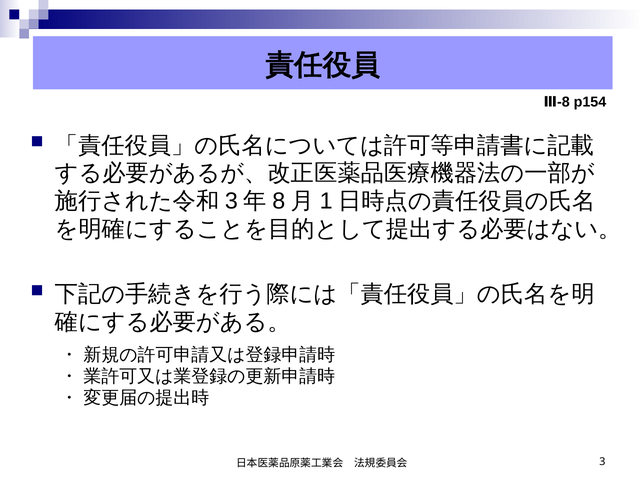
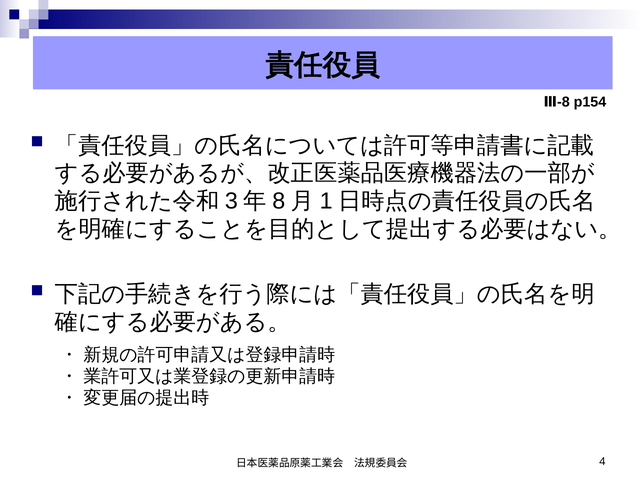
3: 3 -> 4 (602, 462)
